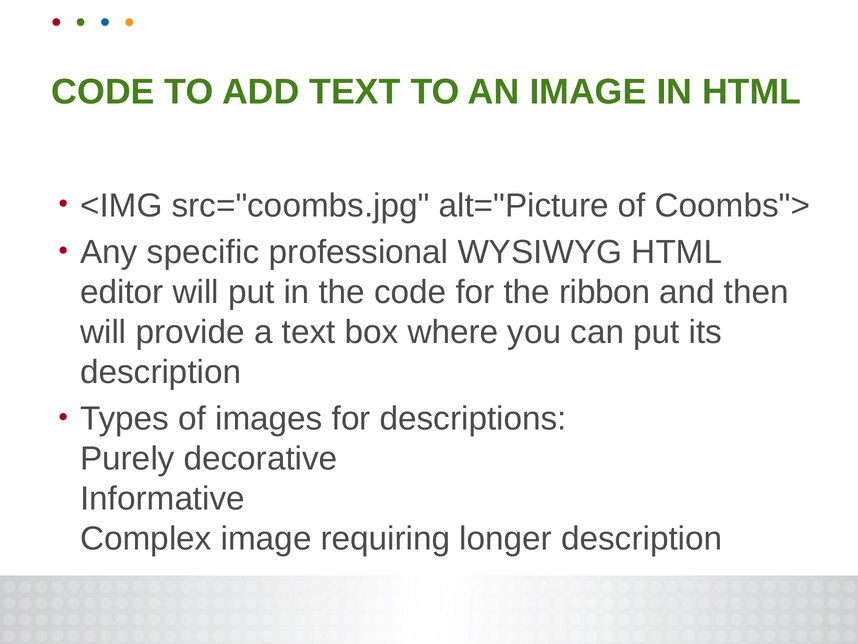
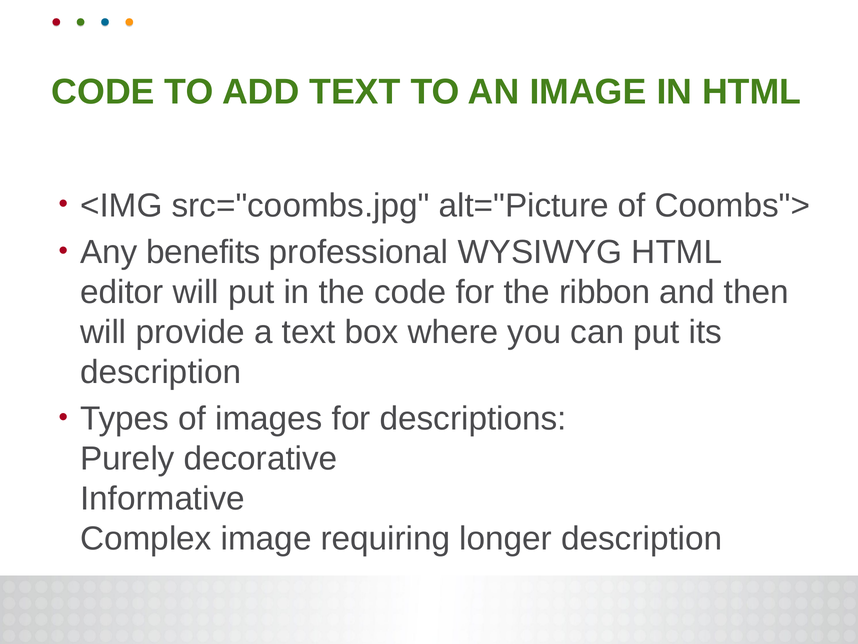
specific: specific -> benefits (203, 252)
